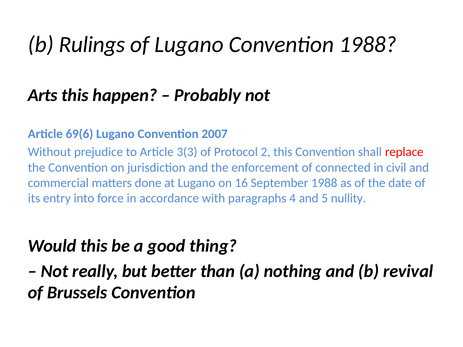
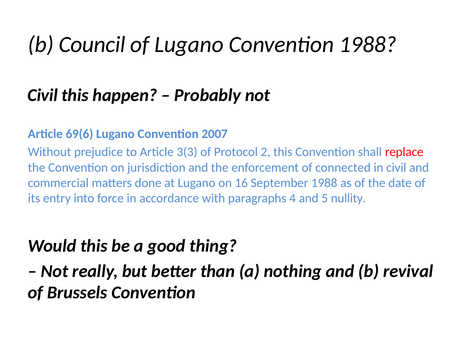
Rulings: Rulings -> Council (92, 44)
Arts: Arts -> Civil (43, 95)
